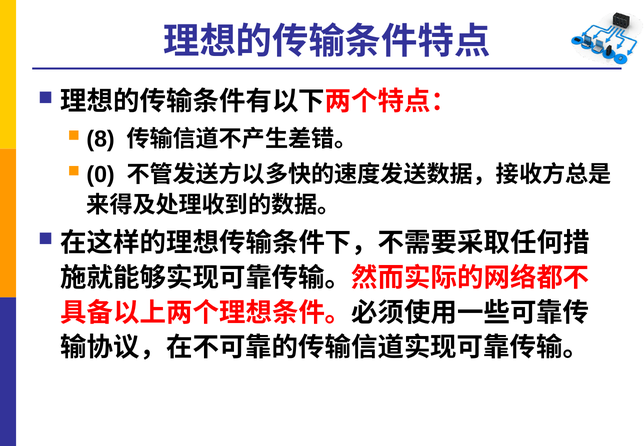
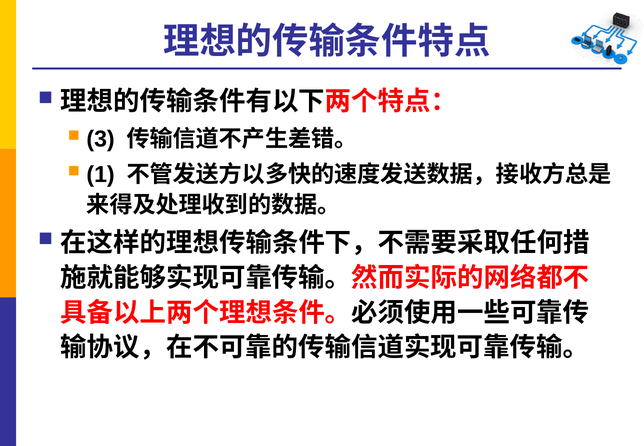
8: 8 -> 3 (101, 139)
0: 0 -> 1 (101, 174)
